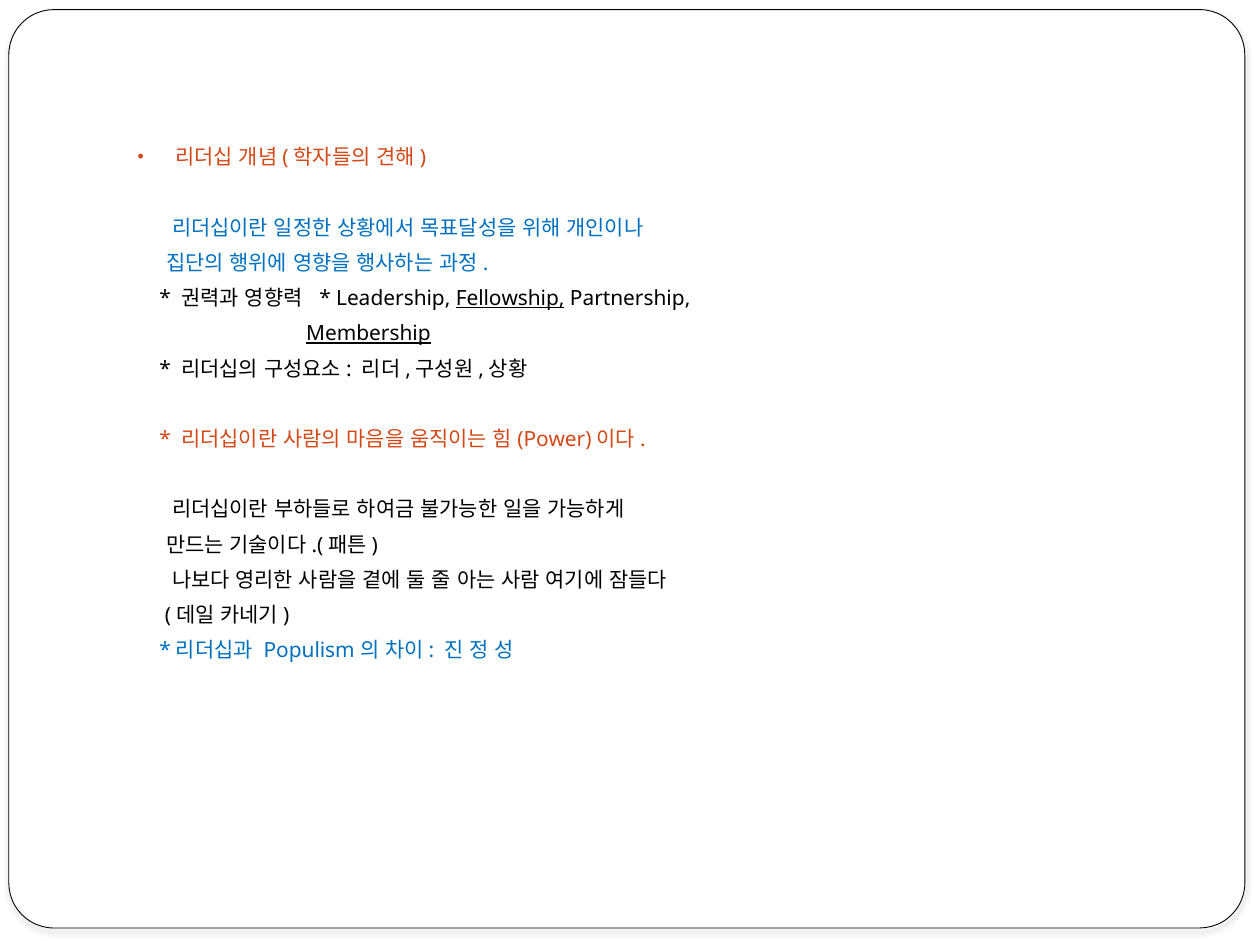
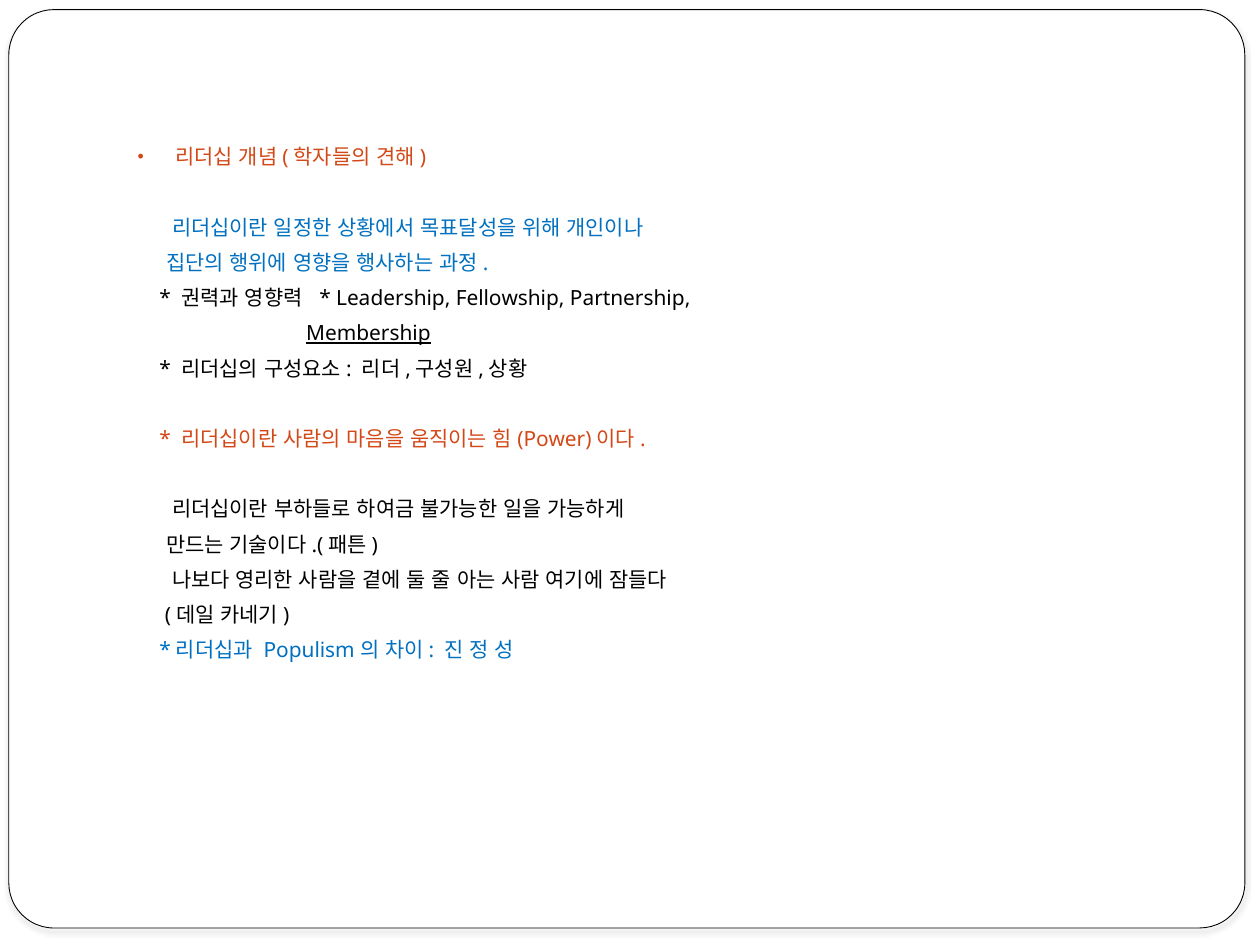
Fellowship underline: present -> none (510, 299)
